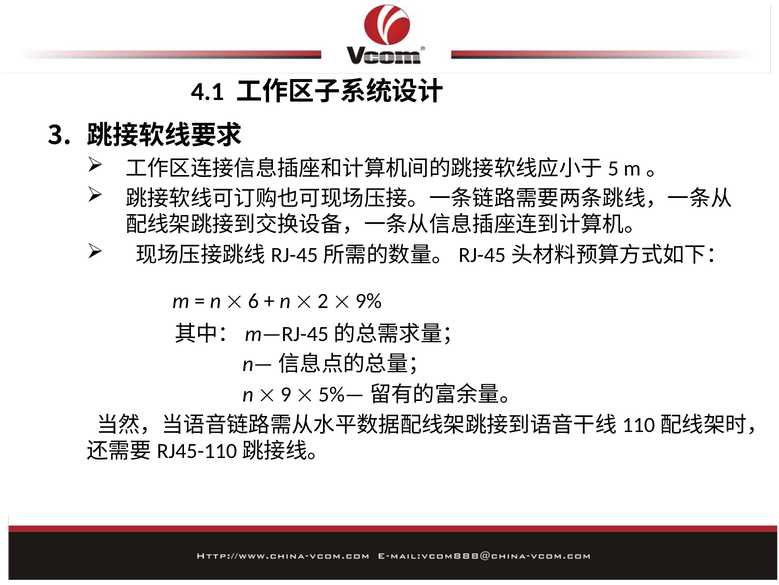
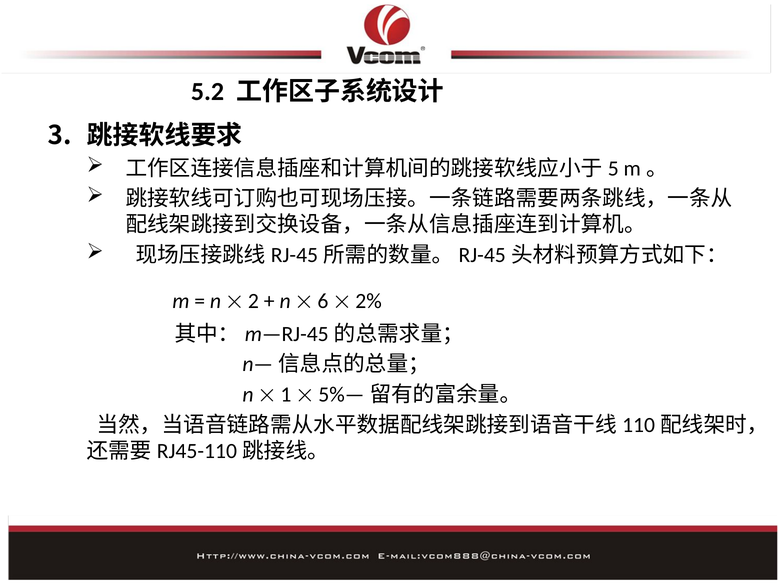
4.1: 4.1 -> 5.2 (207, 92)
6: 6 -> 2 (253, 301)
2: 2 -> 6 (323, 301)
9%: 9% -> 2% (369, 301)
9: 9 -> 1 (286, 394)
